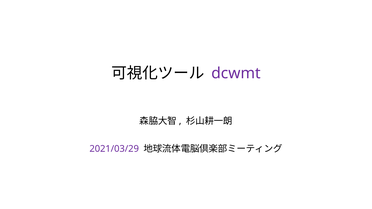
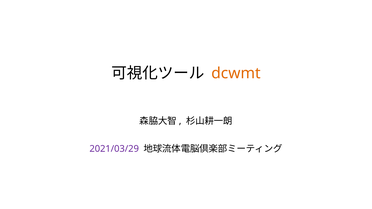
dcwmt colour: purple -> orange (236, 73)
